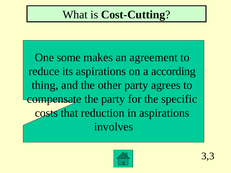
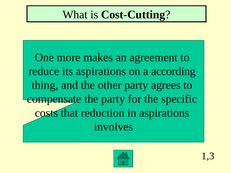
some: some -> more (69, 58)
3,3: 3,3 -> 1,3 (208, 156)
